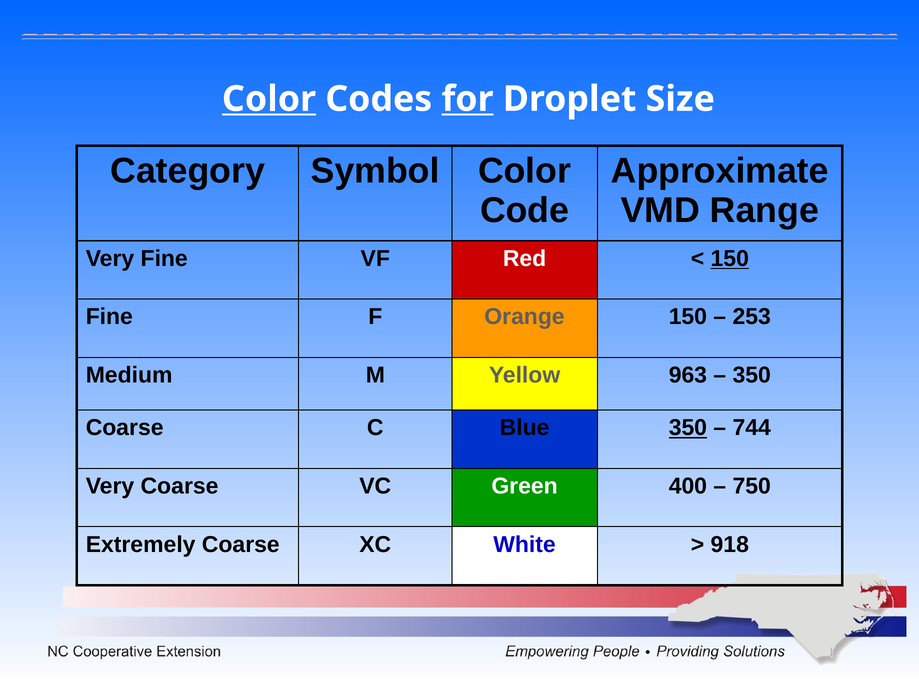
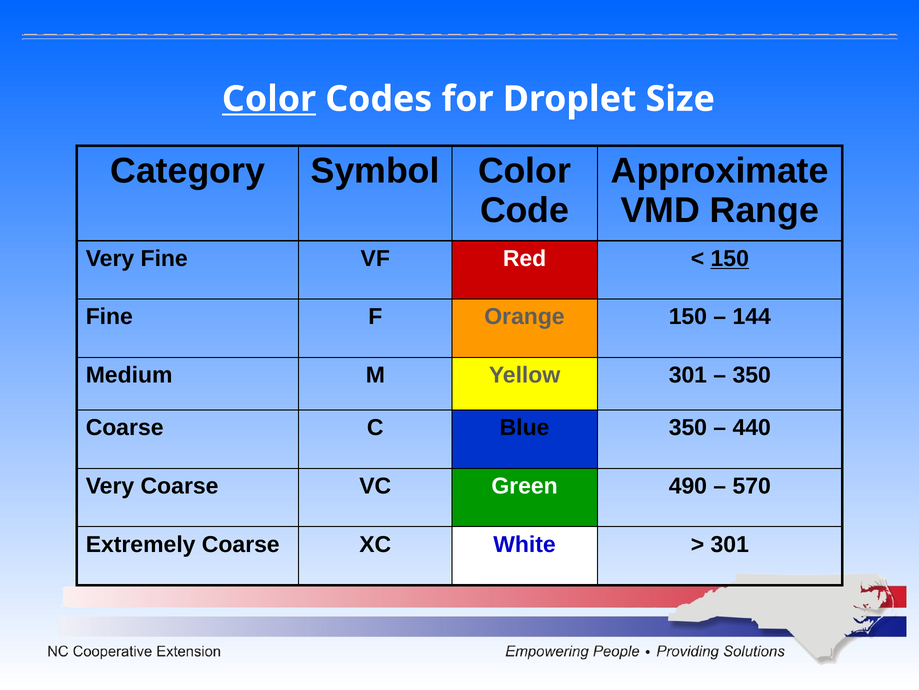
for underline: present -> none (468, 99)
253: 253 -> 144 (752, 316)
Yellow 963: 963 -> 301 (688, 375)
350 underline: present -> none (688, 427)
744: 744 -> 440 (752, 427)
400: 400 -> 490 (688, 486)
750: 750 -> 570 (752, 486)
918: 918 -> 301 (730, 544)
